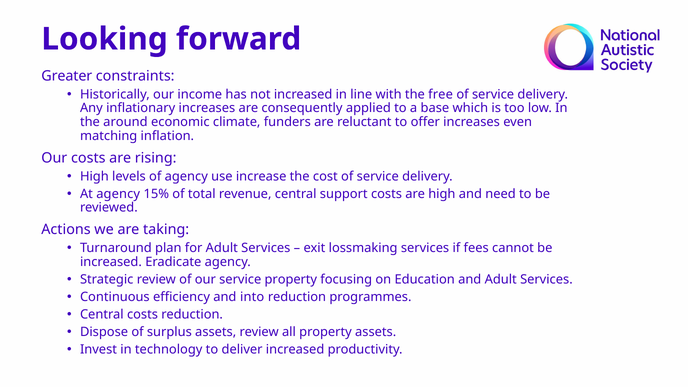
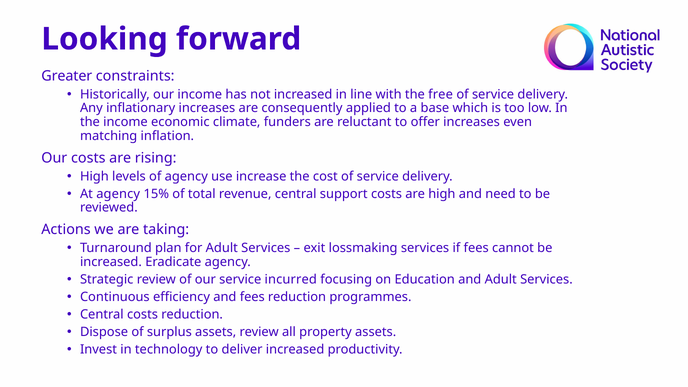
the around: around -> income (125, 122)
service property: property -> incurred (291, 279)
and into: into -> fees (252, 297)
